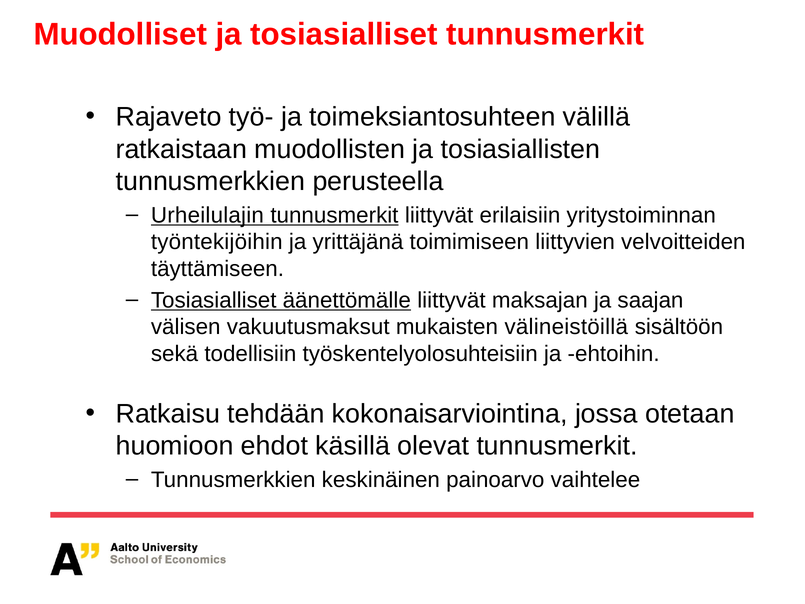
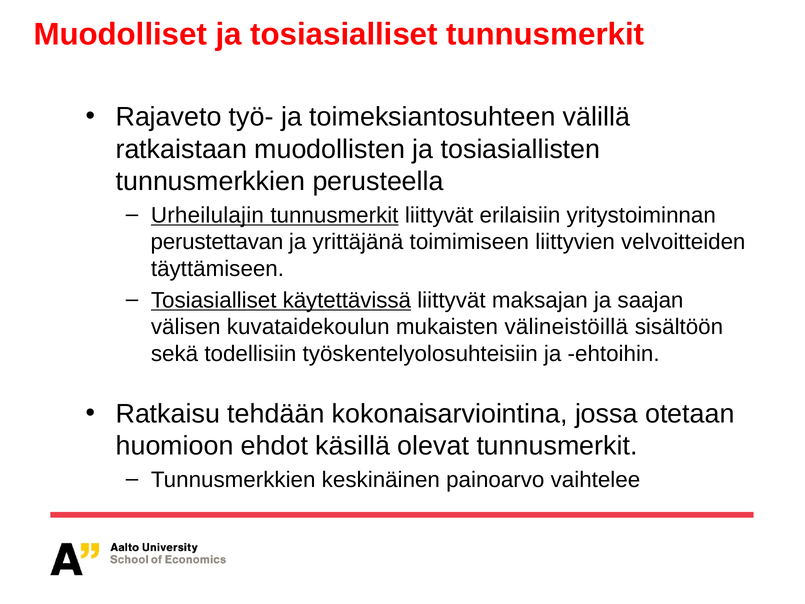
työntekijöihin: työntekijöihin -> perustettavan (217, 242)
äänettömälle: äänettömälle -> käytettävissä (347, 300)
vakuutusmaksut: vakuutusmaksut -> kuvataidekoulun (308, 327)
